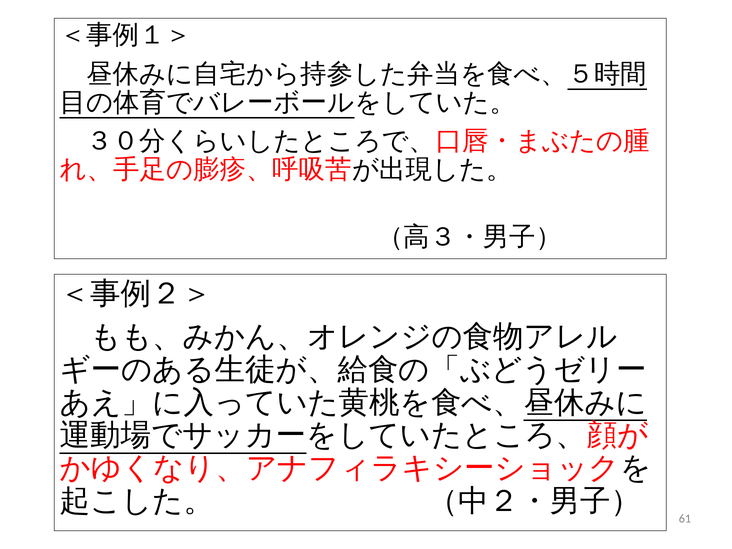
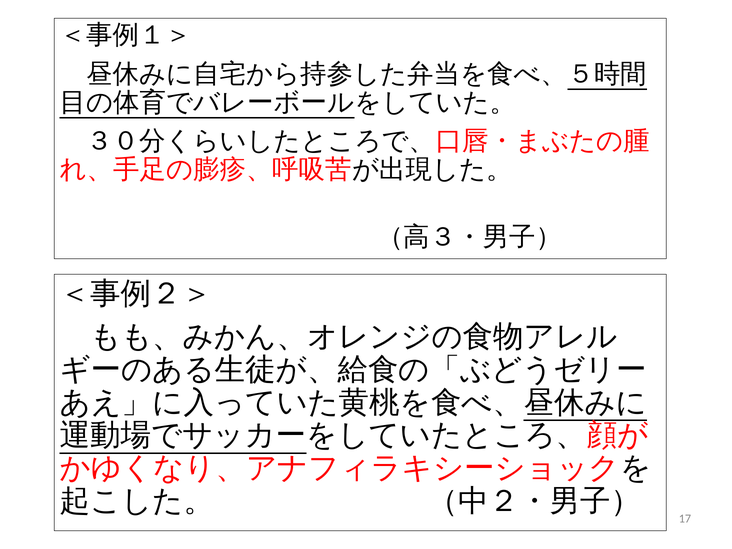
61: 61 -> 17 (685, 519)
